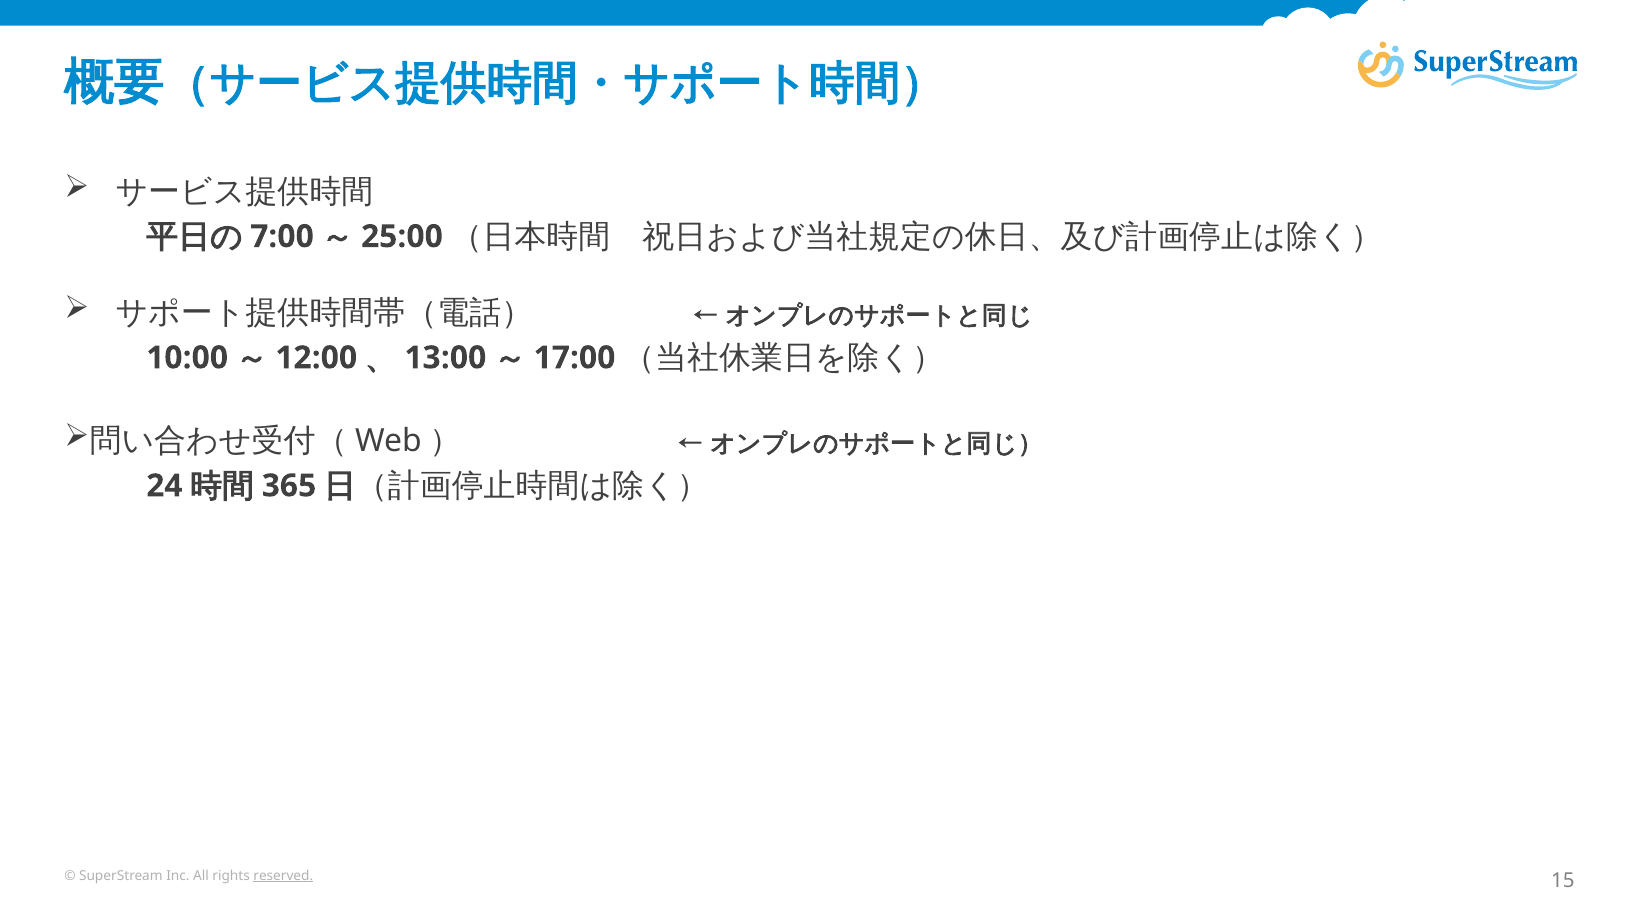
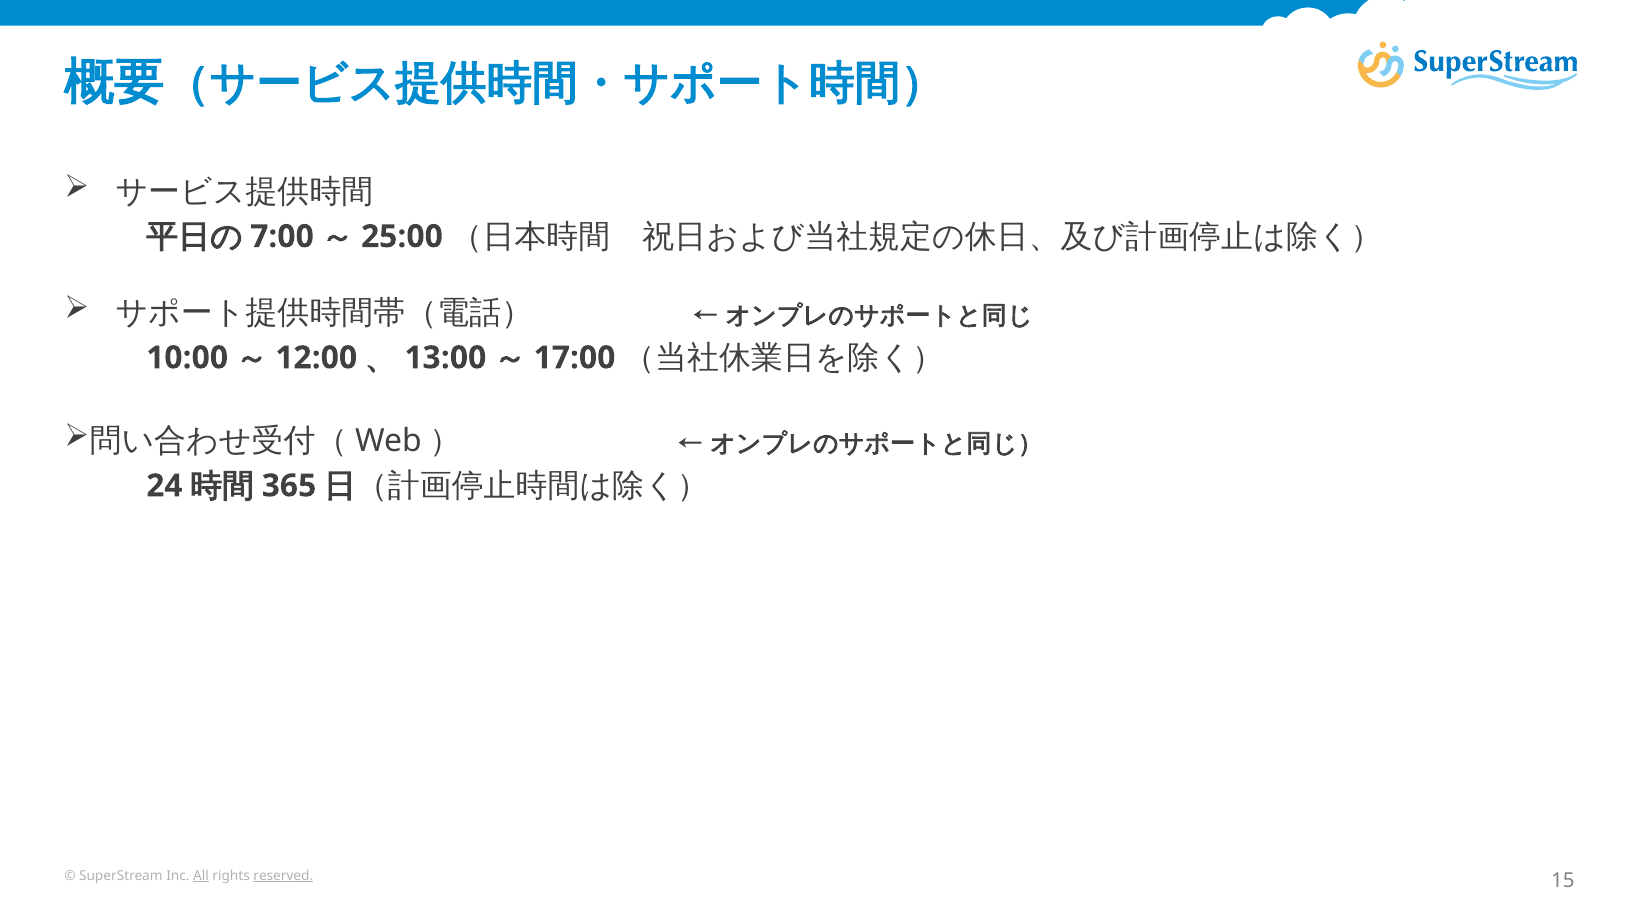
All underline: none -> present (201, 876)
